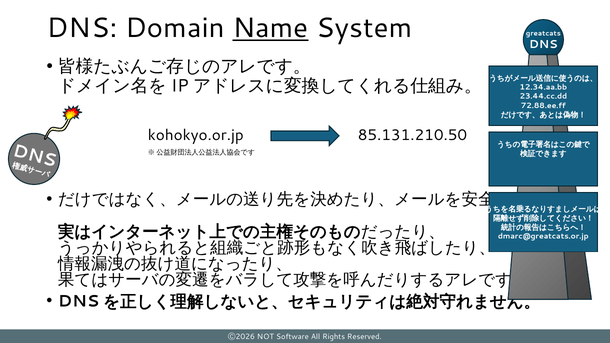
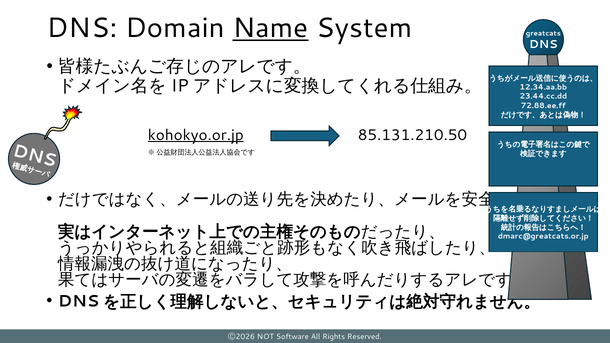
kohokyo.or.jp underline: none -> present (196, 135)
